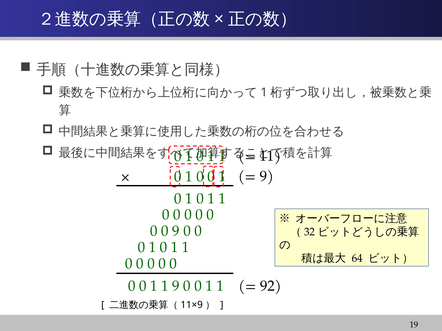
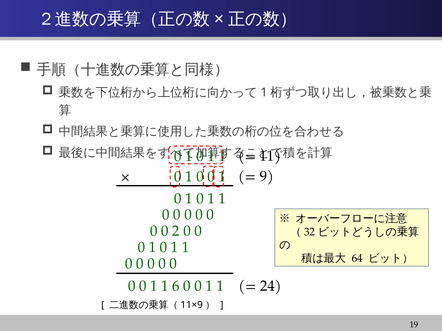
0 9: 9 -> 2 (176, 231)
1 9: 9 -> 6 (176, 287)
92: 92 -> 24 (271, 287)
